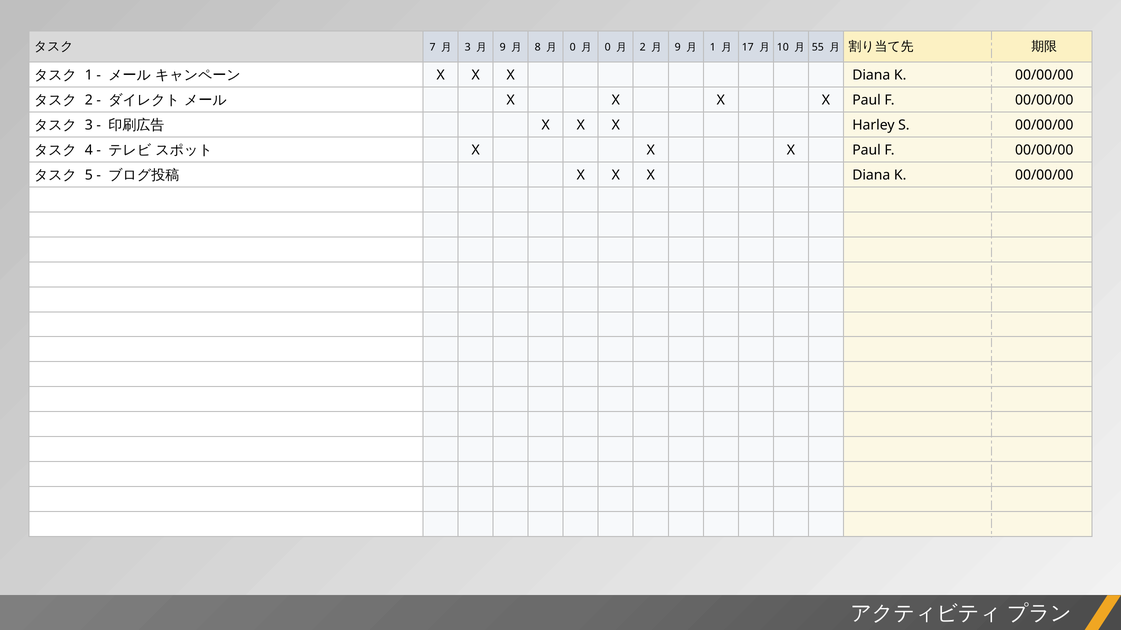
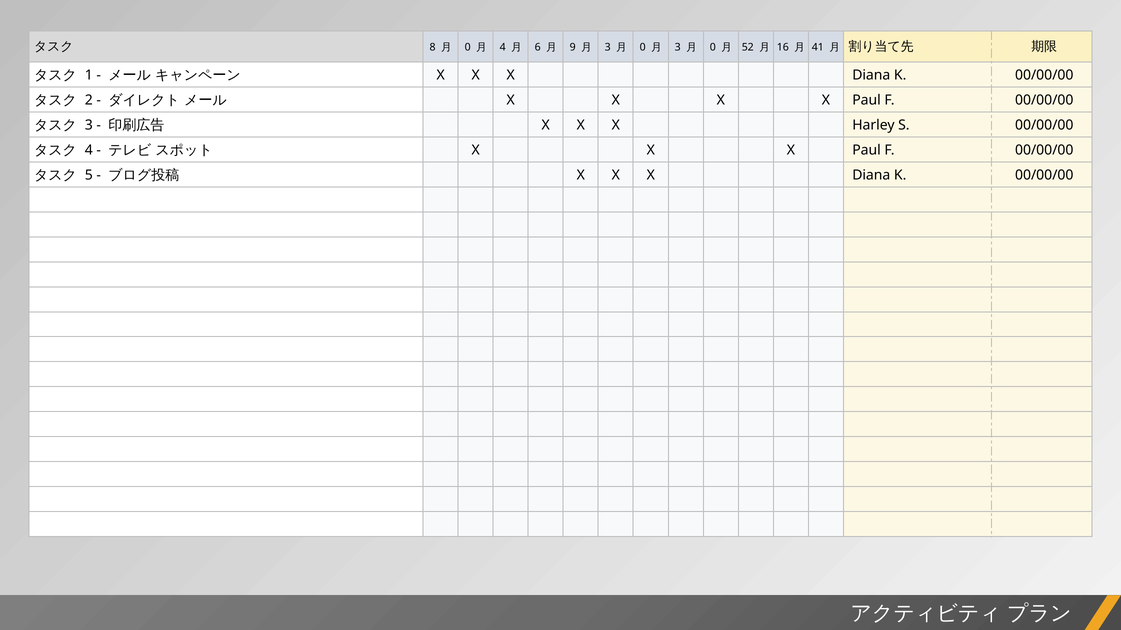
7: 7 -> 8 (433, 47)
3: 3 -> 0 (468, 47)
9: 9 -> 4 (503, 47)
8: 8 -> 6 (538, 47)
0: 0 -> 9 (573, 47)
0: 0 -> 3 (608, 47)
2: 2 -> 0 (643, 47)
9: 9 -> 3 (678, 47)
1: 1 -> 0 (713, 47)
17: 17 -> 52 (748, 47)
10: 10 -> 16 (783, 47)
55: 55 -> 41 (818, 47)
